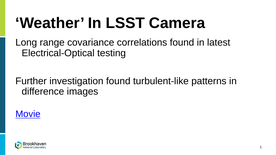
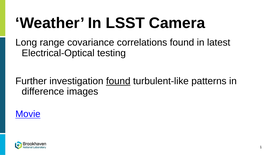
found underline: none -> present (118, 81)
